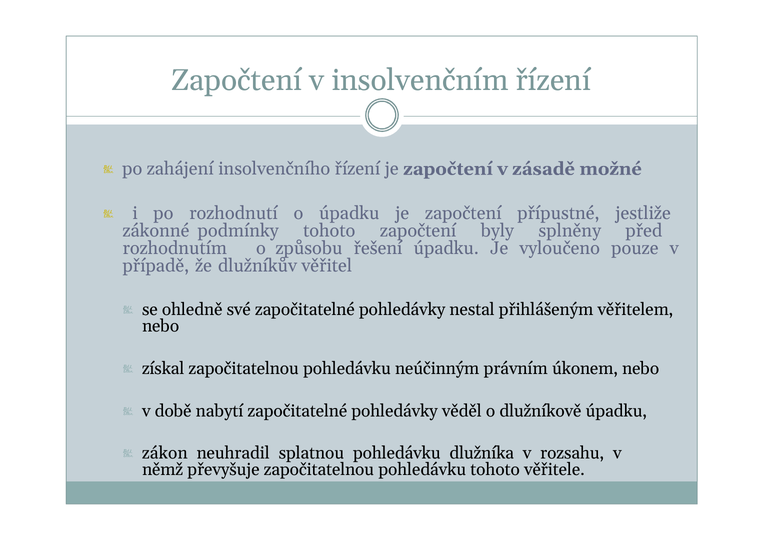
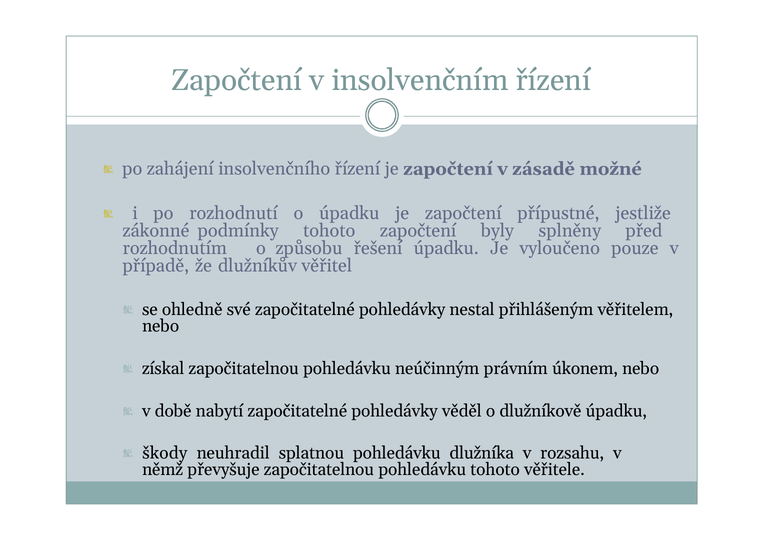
zákon: zákon -> škody (165, 453)
